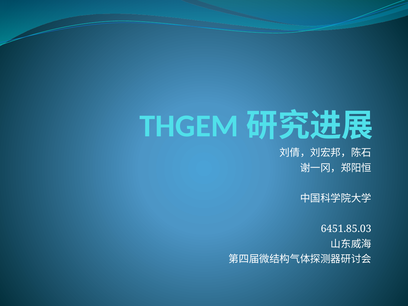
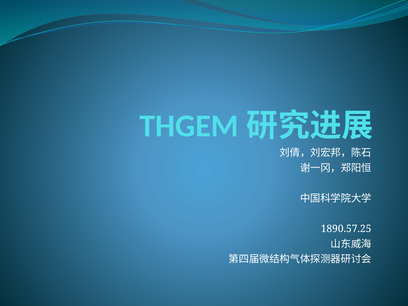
6451.85.03: 6451.85.03 -> 1890.57.25 (346, 229)
